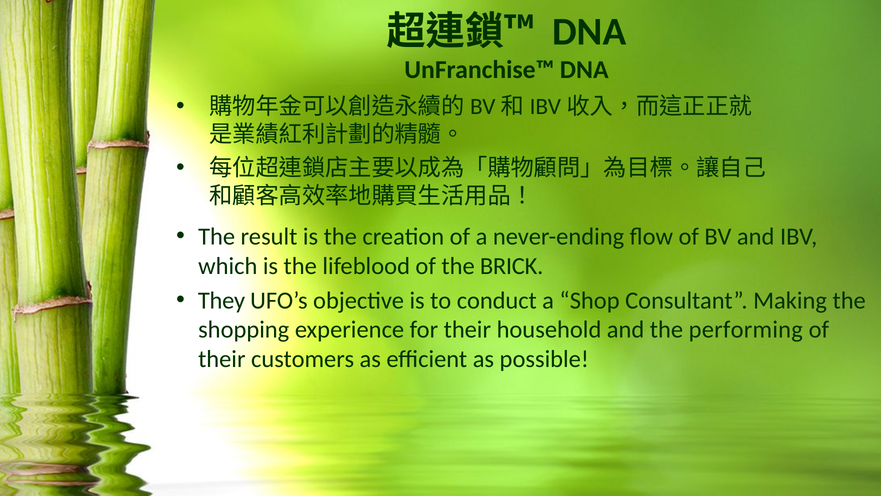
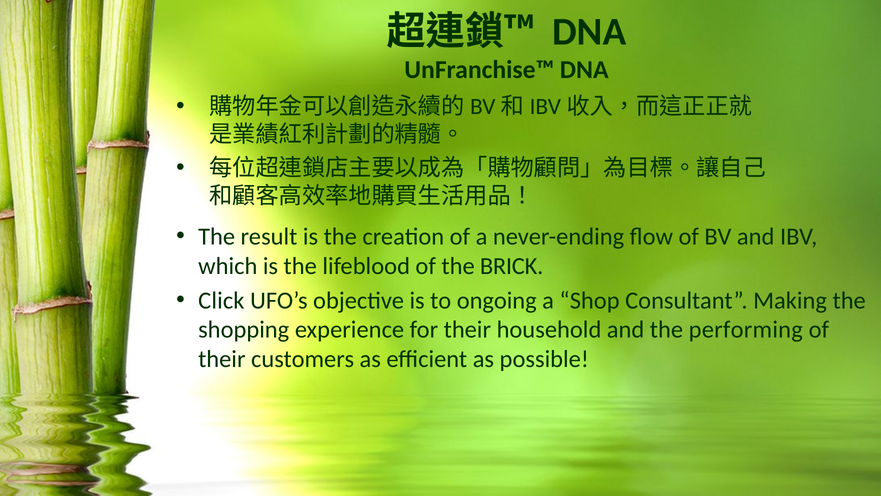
They: They -> Click (221, 300)
conduct: conduct -> ongoing (497, 300)
